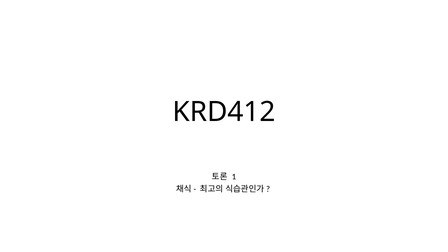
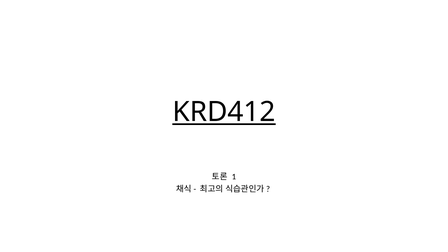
KRD412 underline: none -> present (224, 112)
